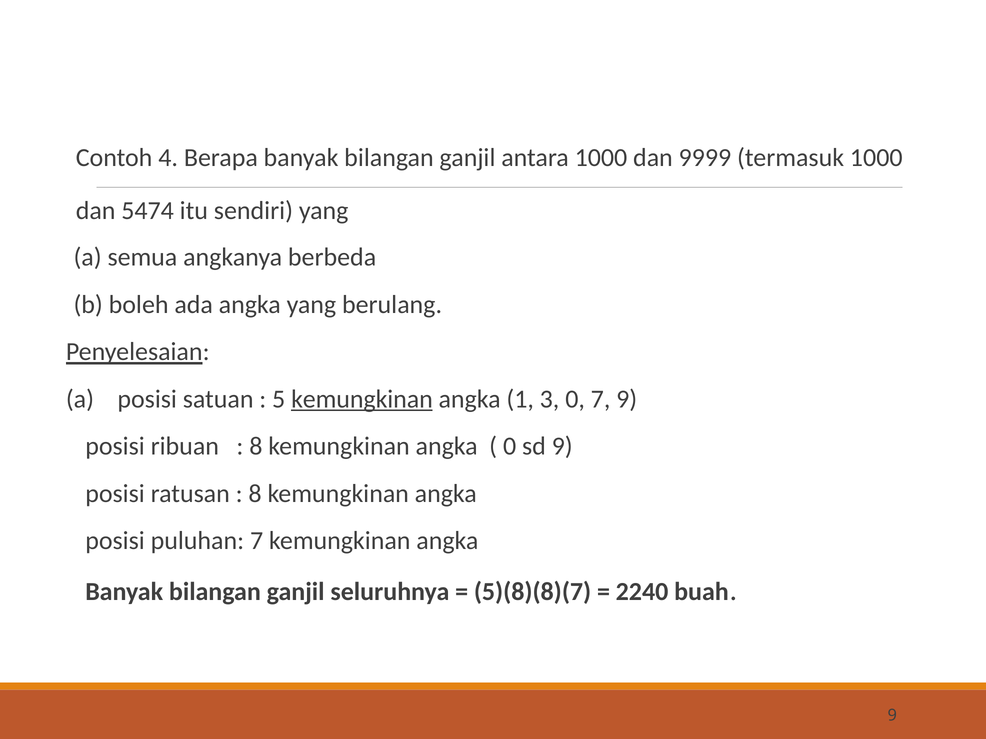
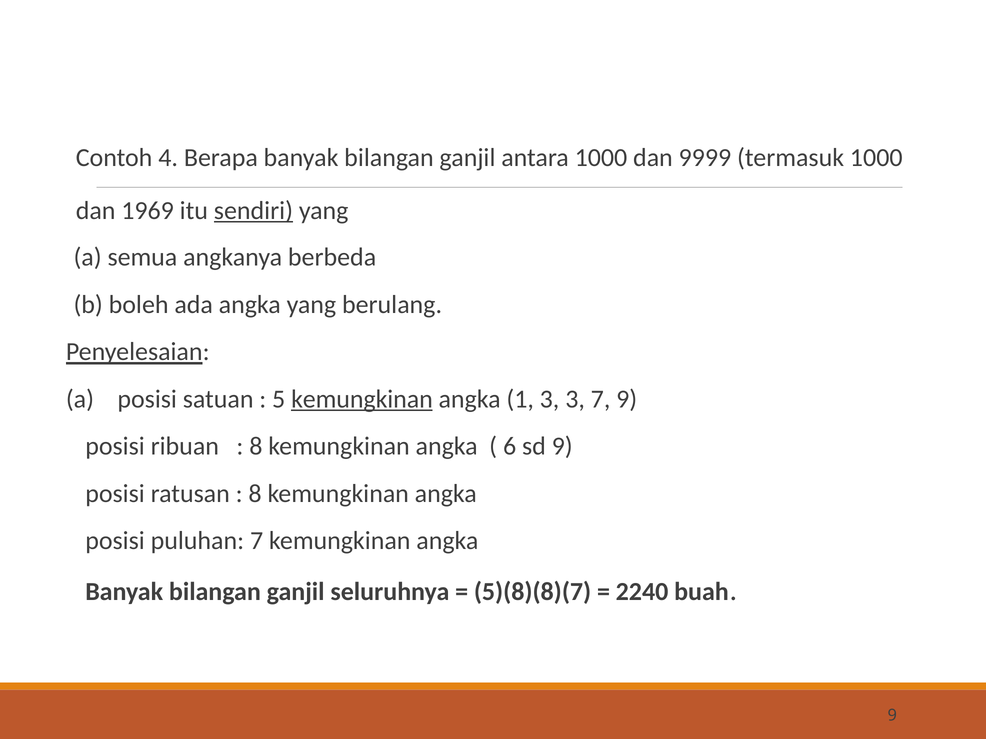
5474: 5474 -> 1969 (148, 211)
sendiri underline: none -> present (253, 211)
3 0: 0 -> 3 (575, 399)
0: 0 -> 6 (510, 447)
